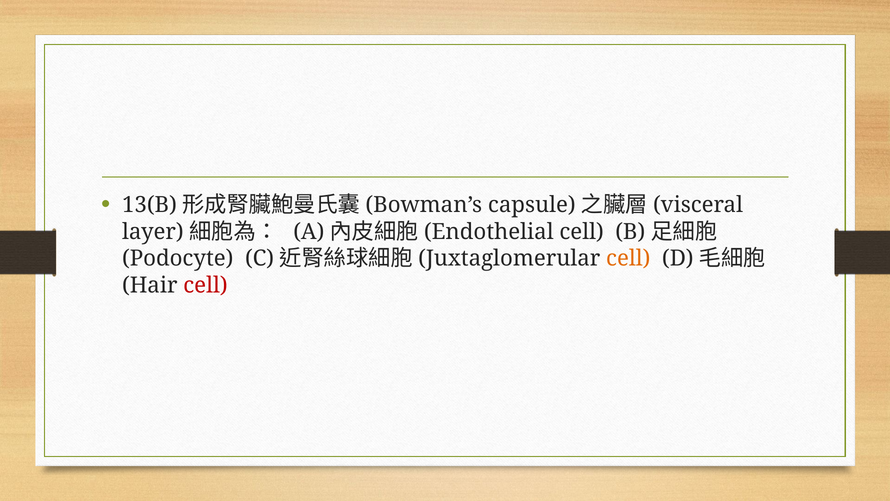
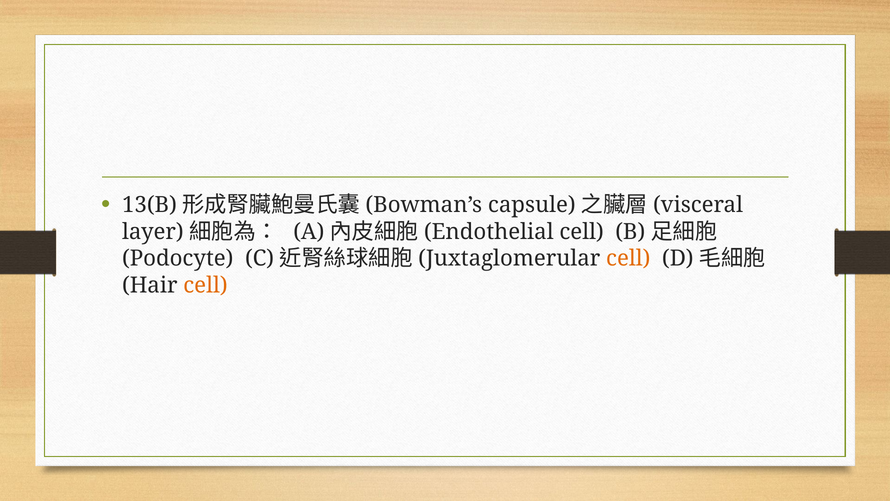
cell colour: red -> orange (205, 285)
